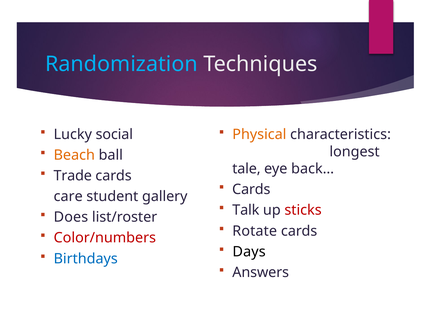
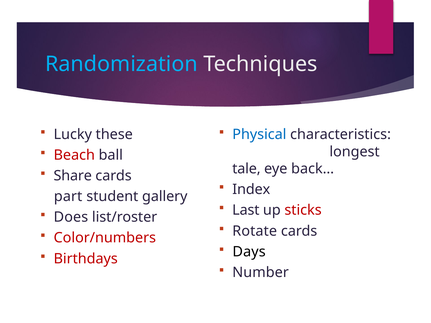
social: social -> these (114, 135)
Physical colour: orange -> blue (259, 135)
Beach colour: orange -> red (74, 155)
Trade: Trade -> Share (73, 176)
Cards: Cards -> Index (251, 190)
care: care -> part (68, 197)
Talk: Talk -> Last (246, 210)
Birthdays colour: blue -> red (86, 259)
Answers: Answers -> Number (261, 273)
